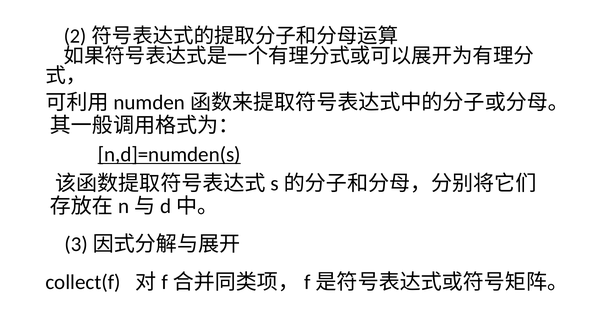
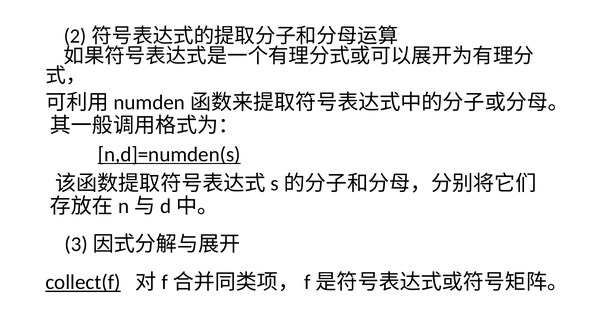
collect(f underline: none -> present (83, 282)
